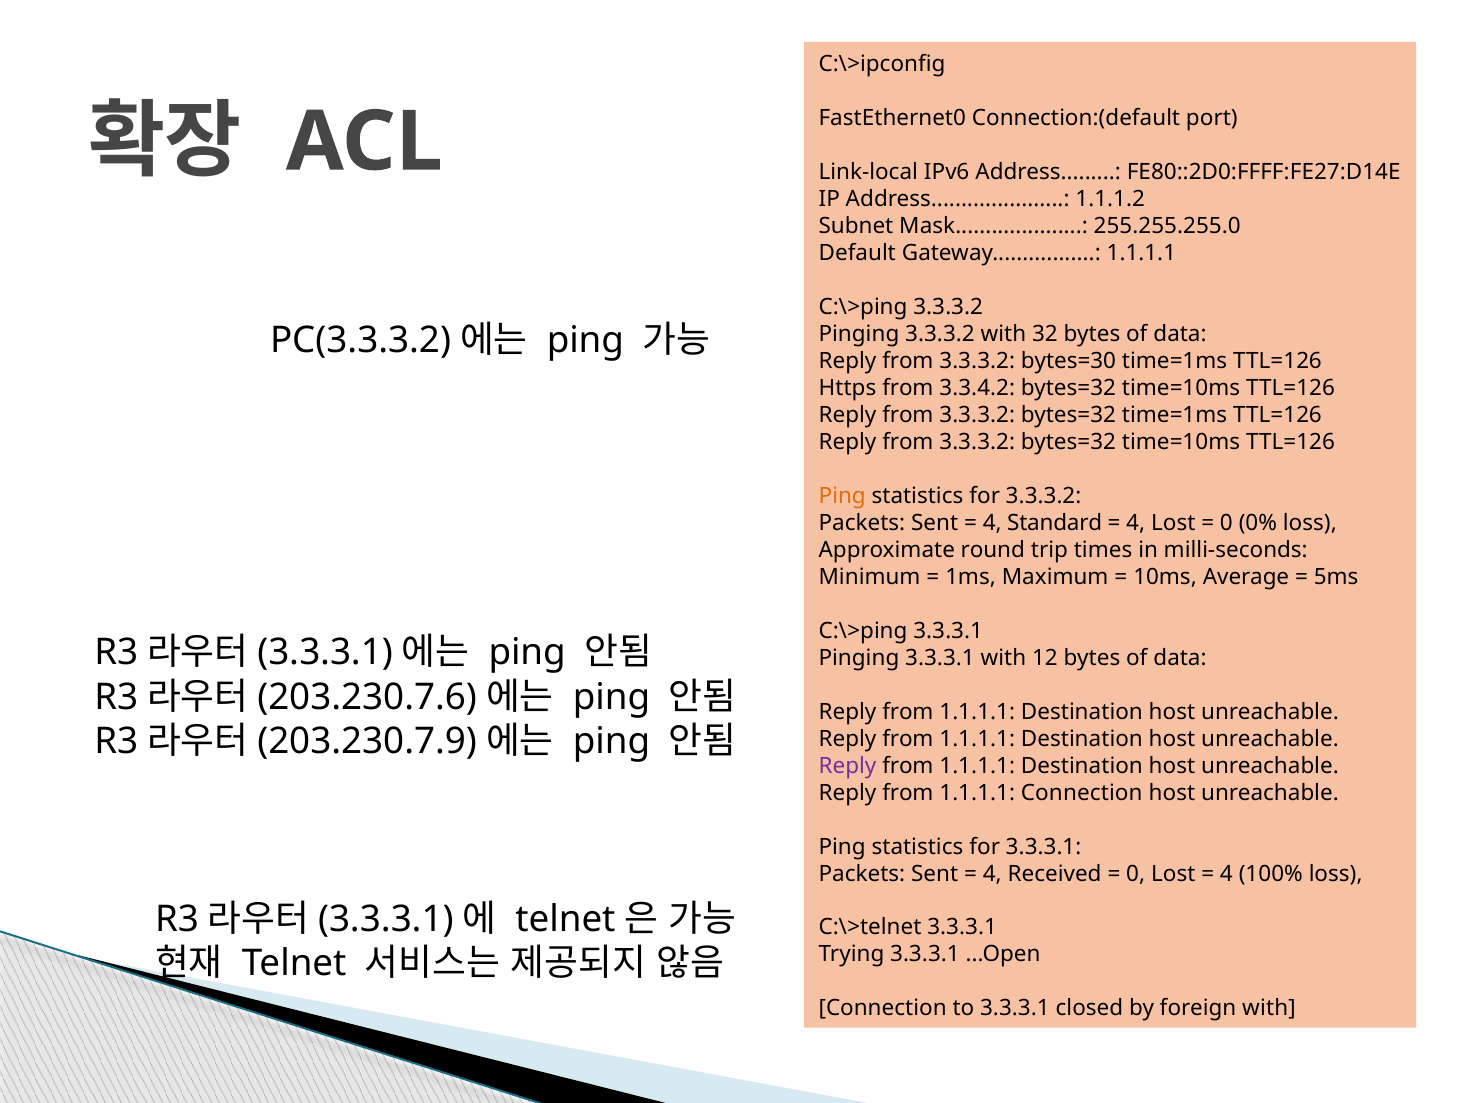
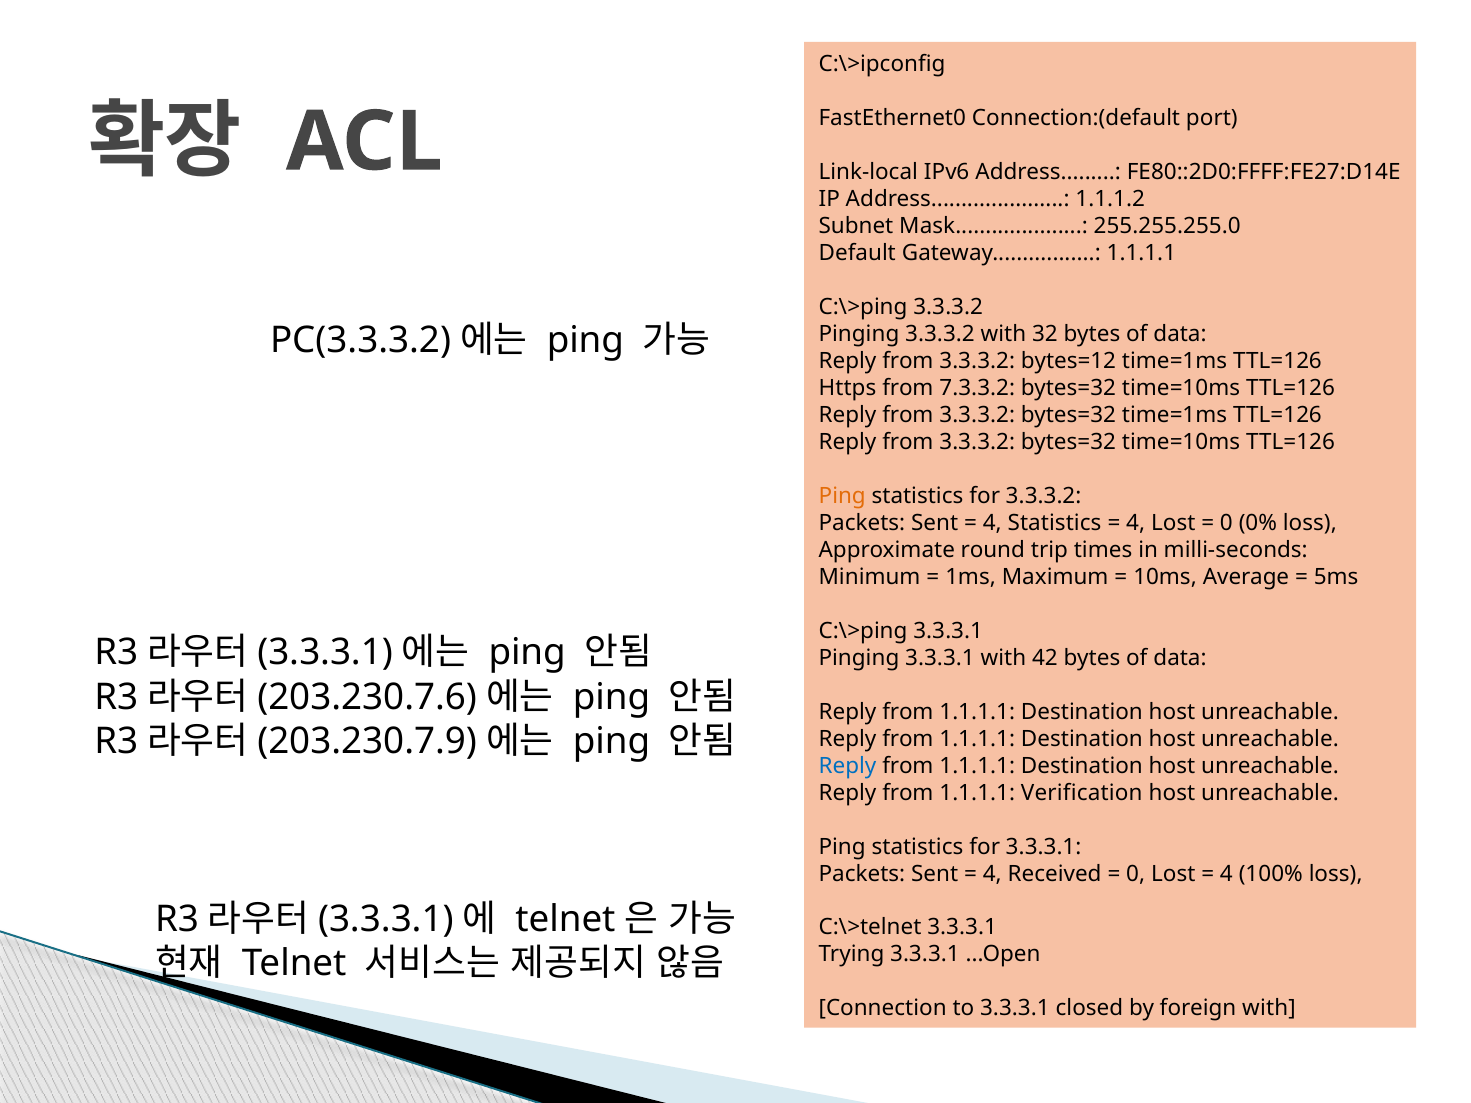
bytes=30: bytes=30 -> bytes=12 (1068, 361)
3.3.4.2: 3.3.4.2 -> 7.3.3.2 (977, 388)
4 Standard: Standard -> Statistics (1055, 523)
12: 12 -> 42 (1045, 658)
Reply colour: purple -> blue (848, 766)
1.1.1.1 Connection: Connection -> Verification (1082, 793)
